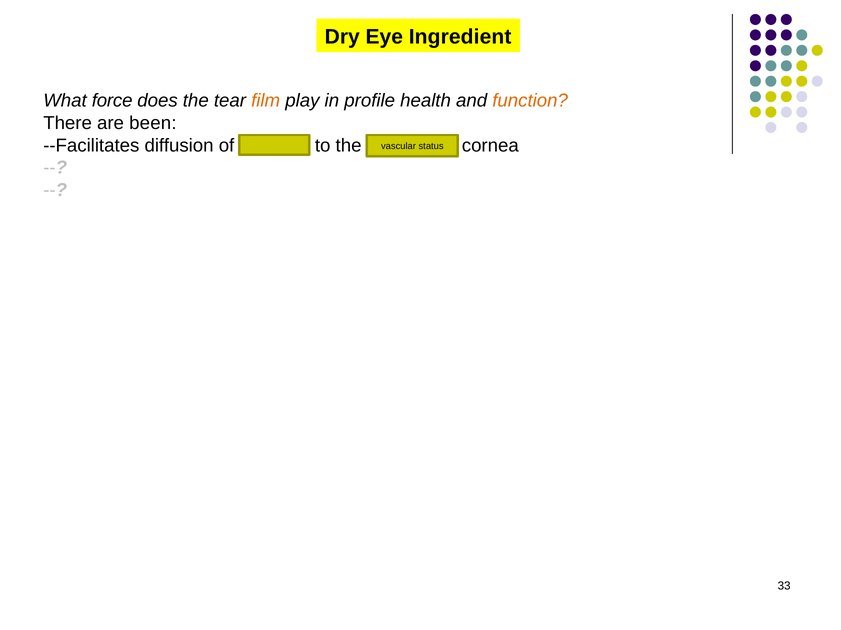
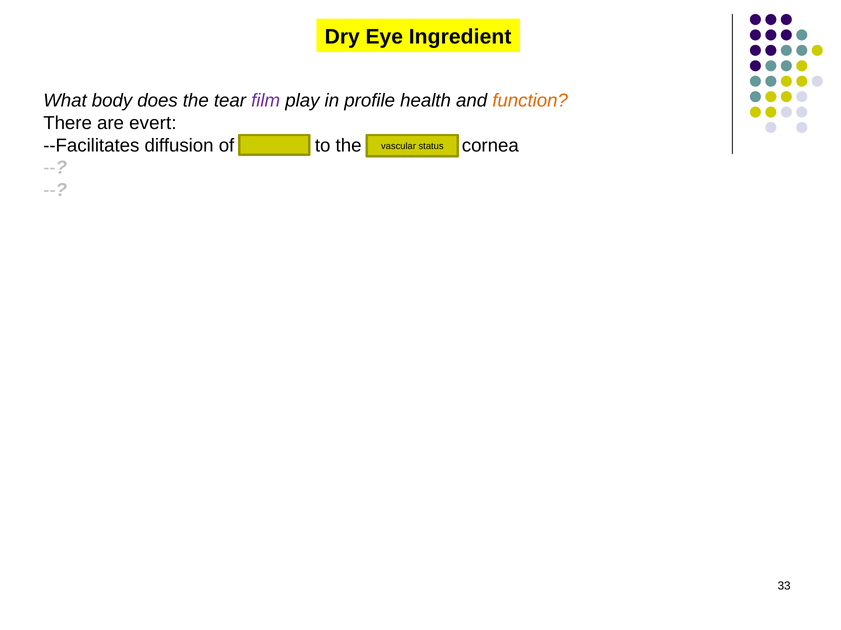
force: force -> body (112, 101)
film colour: orange -> purple (266, 101)
been: been -> evert (153, 123)
